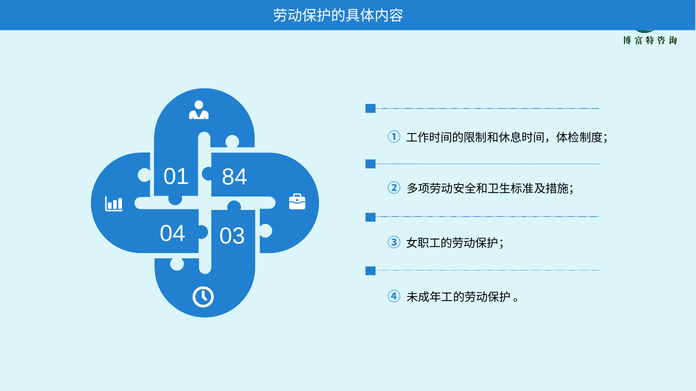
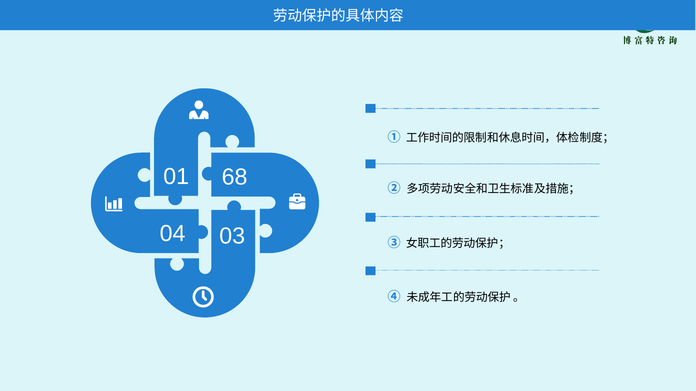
84: 84 -> 68 (235, 178)
